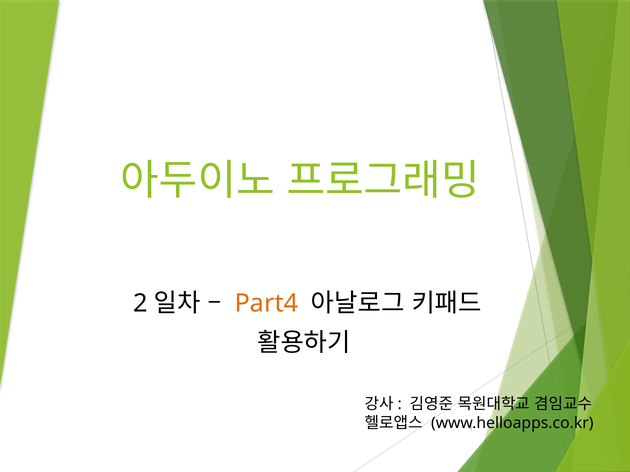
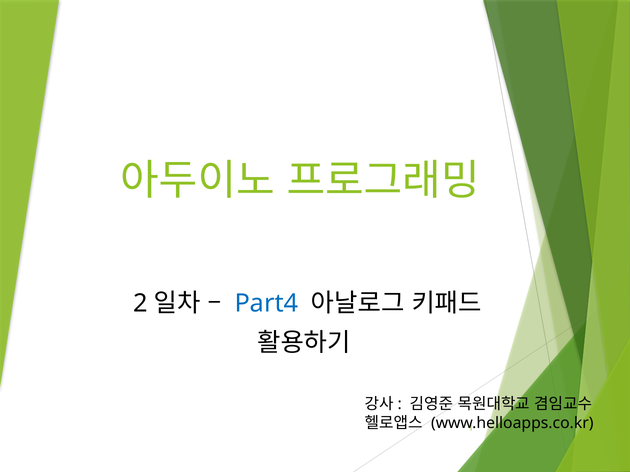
Part4 colour: orange -> blue (266, 304)
